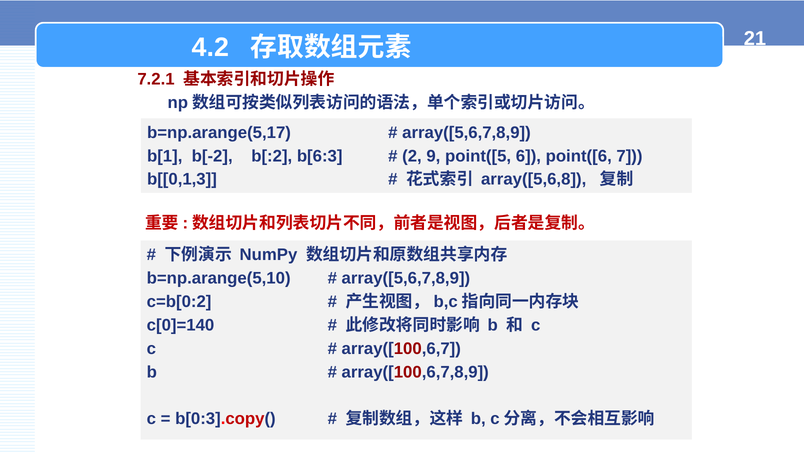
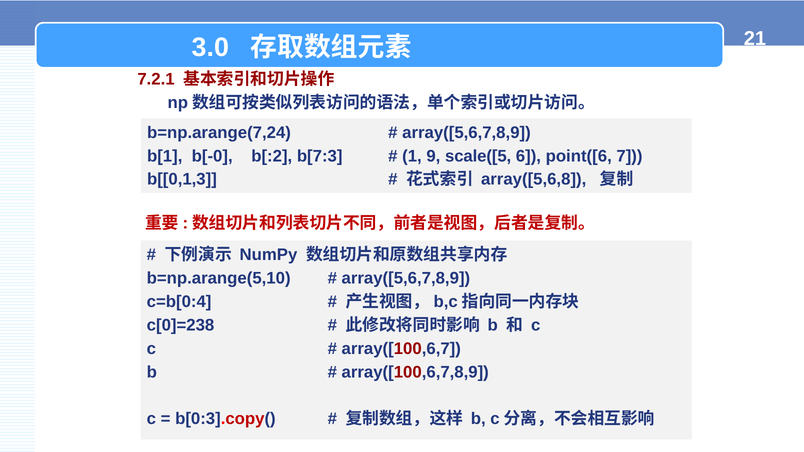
4.2: 4.2 -> 3.0 (210, 48)
b=np.arange(5,17: b=np.arange(5,17 -> b=np.arange(7,24 (219, 133)
b[-2: b[-2 -> b[-0 (212, 156)
b[6:3: b[6:3 -> b[7:3 (320, 156)
2: 2 -> 1 (412, 156)
point([5: point([5 -> scale([5 (478, 156)
c=b[0:2: c=b[0:2 -> c=b[0:4 (179, 302)
c[0]=140: c[0]=140 -> c[0]=238 (181, 325)
